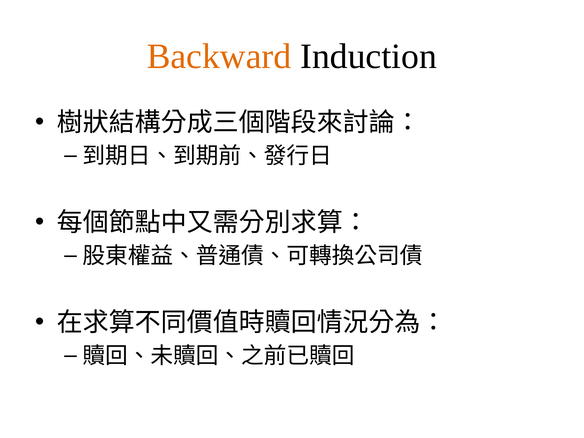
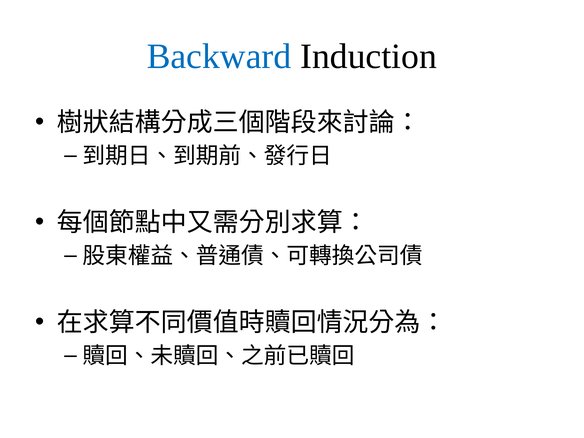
Backward colour: orange -> blue (219, 57)
